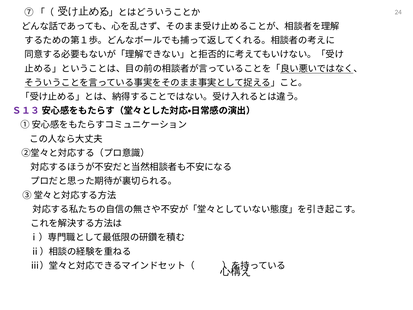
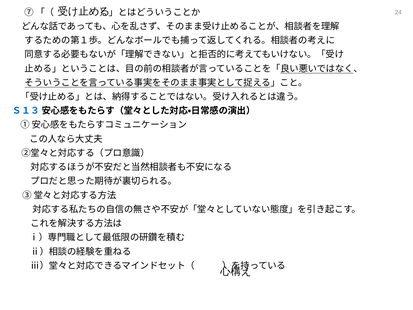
Ｓ１３ colour: purple -> blue (26, 111)
